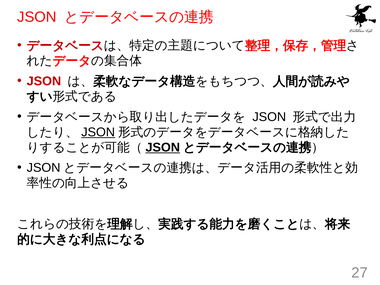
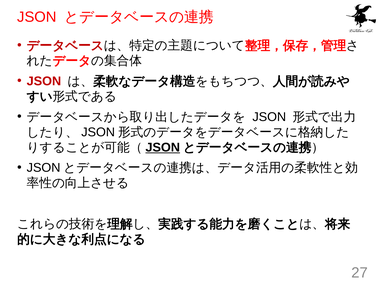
JSON underline: present -> none (98, 132)
